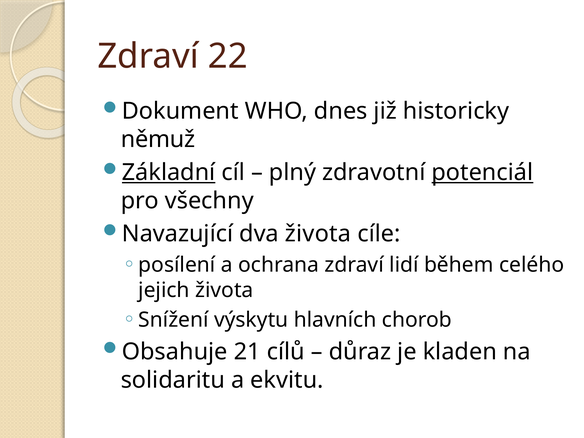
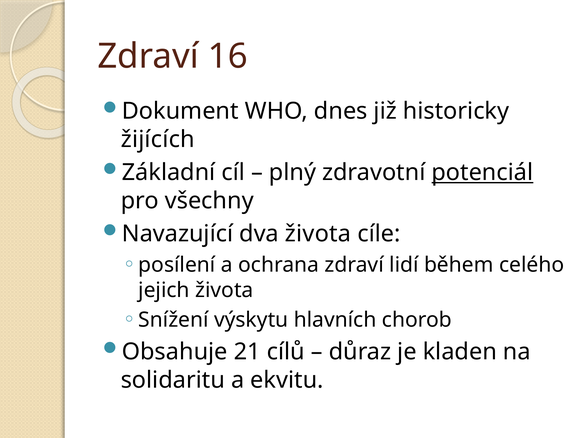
22: 22 -> 16 (228, 56)
němuž: němuž -> žijících (158, 139)
Základní underline: present -> none (169, 172)
